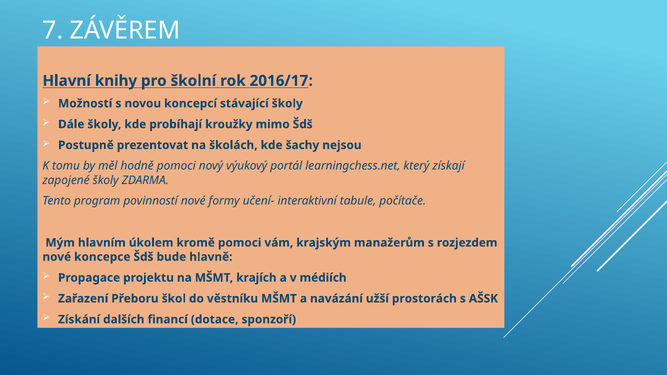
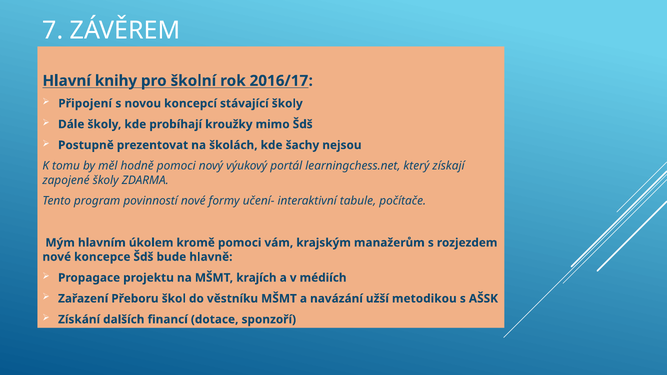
Možností: Možností -> Připojení (85, 104)
prostorách: prostorách -> metodikou (424, 299)
